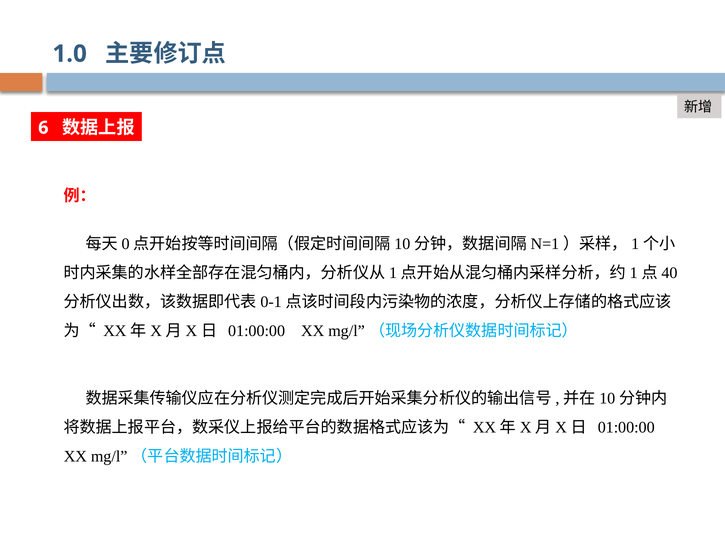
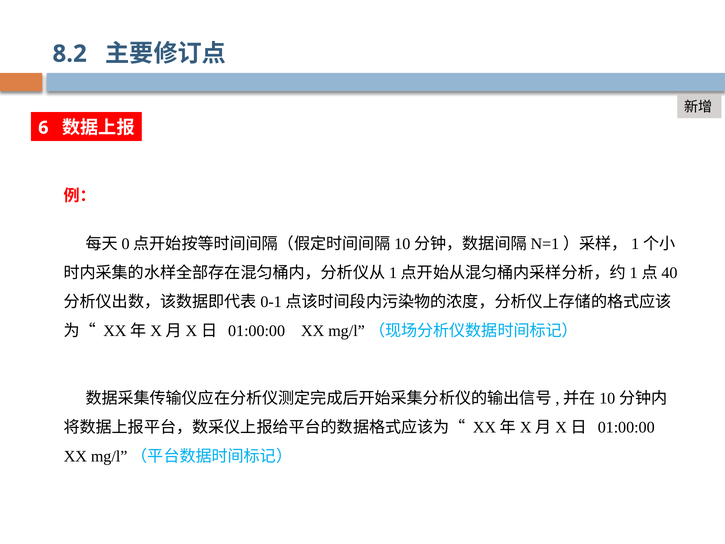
1.0: 1.0 -> 8.2 (70, 54)
